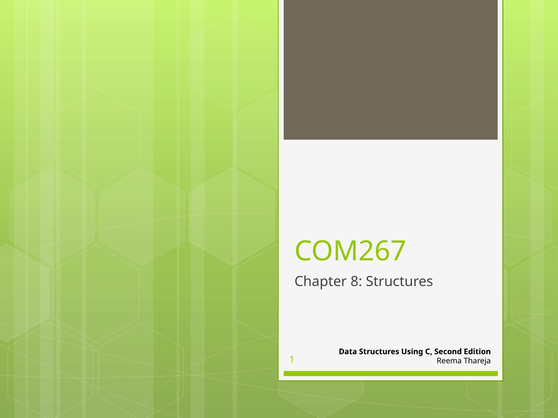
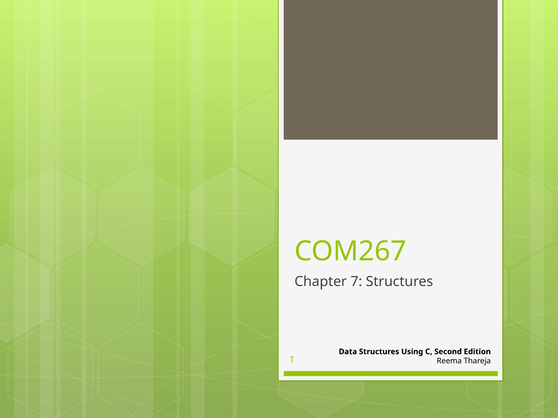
8: 8 -> 7 (356, 282)
